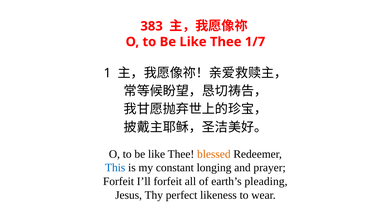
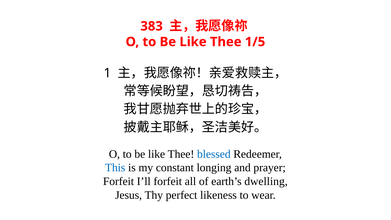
1/7: 1/7 -> 1/5 (255, 42)
blessed colour: orange -> blue (214, 154)
pleading: pleading -> dwelling (266, 181)
